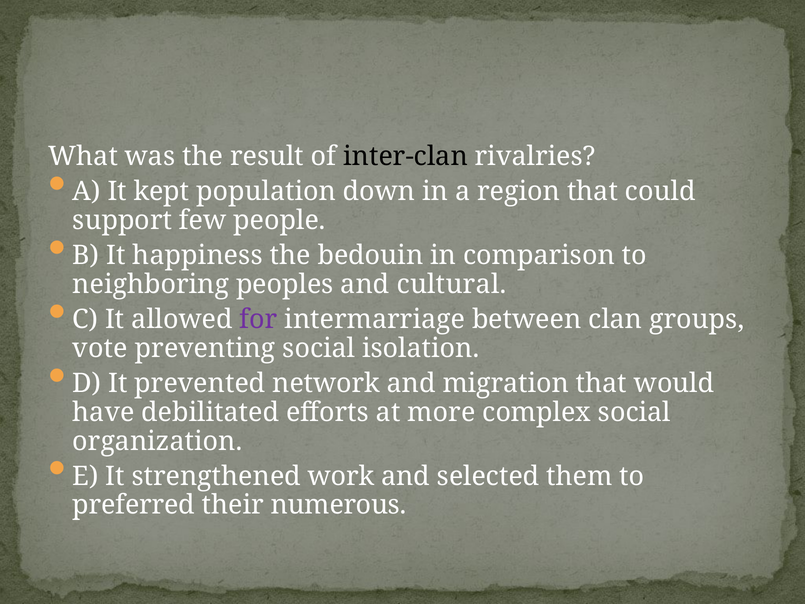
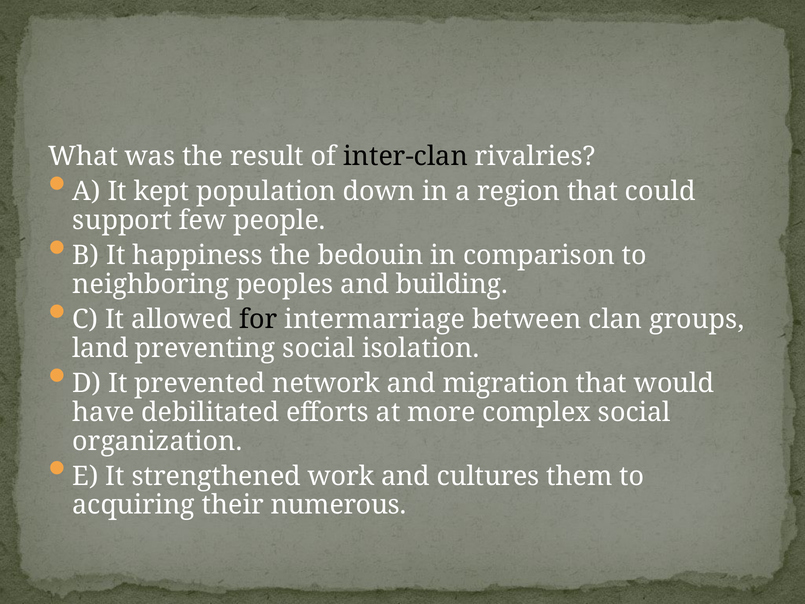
cultural: cultural -> building (452, 284)
for colour: purple -> black (258, 319)
vote: vote -> land (100, 348)
selected: selected -> cultures (488, 476)
preferred: preferred -> acquiring (134, 505)
